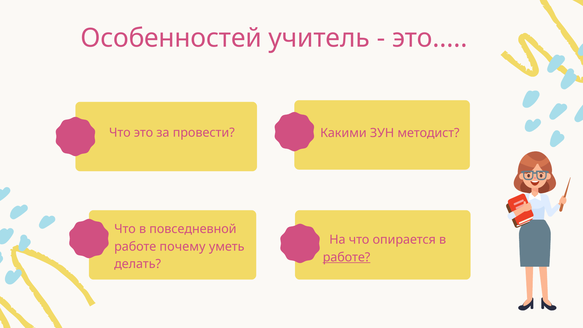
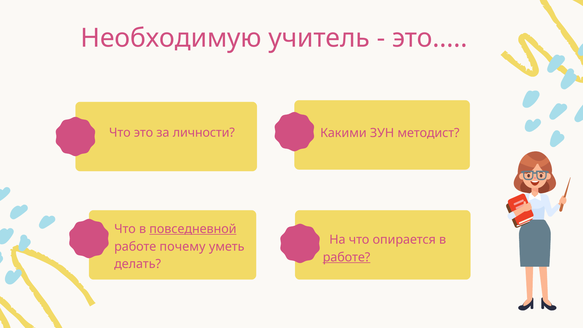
Особенностей: Особенностей -> Необходимую (171, 38)
провести: провести -> личности (204, 133)
повседневной underline: none -> present (193, 229)
